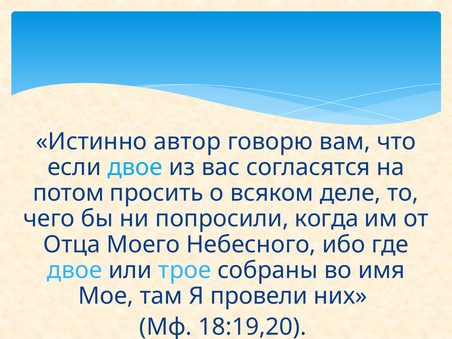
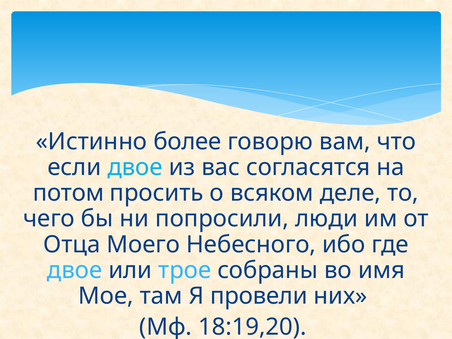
автор: автор -> более (187, 141)
когда: когда -> люди (326, 219)
